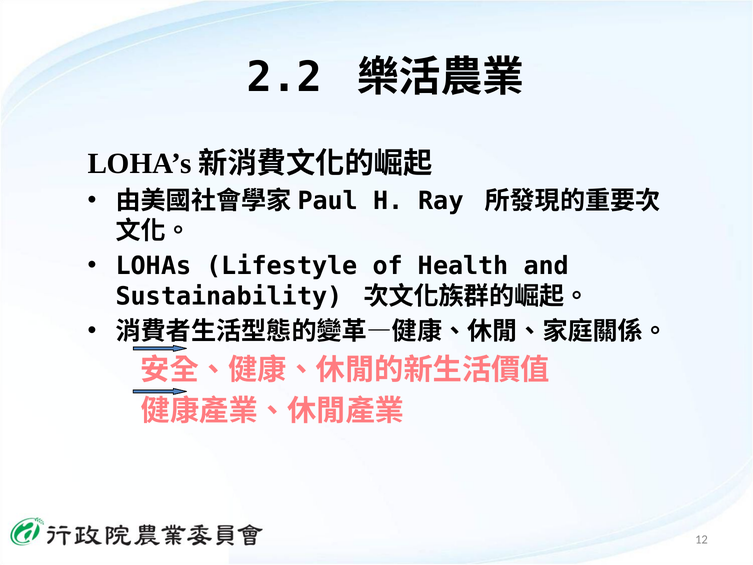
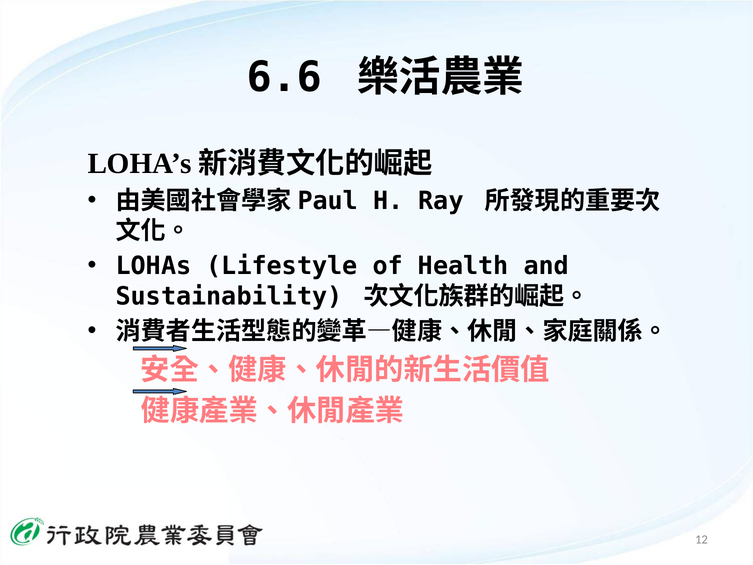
2.2: 2.2 -> 6.6 (284, 77)
